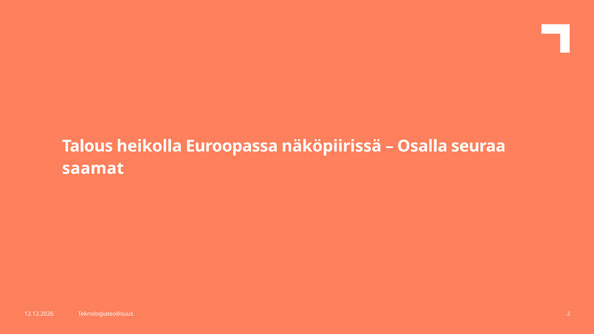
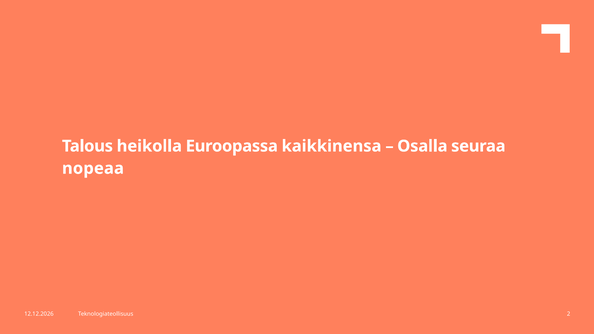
näköpiirissä: näköpiirissä -> kaikkinensa (332, 146)
saamat: saamat -> nopeaa (93, 168)
